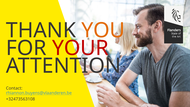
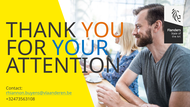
YOUR colour: red -> blue (80, 48)
